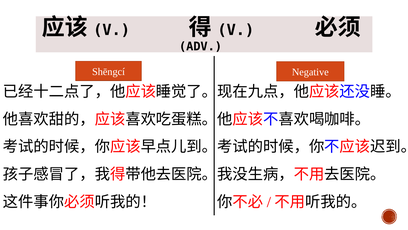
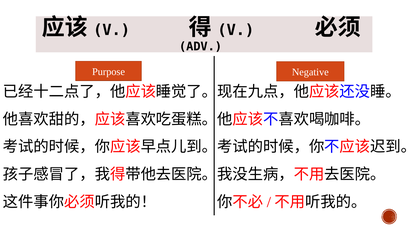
Shēngcí: Shēngcí -> Purpose (109, 71)
